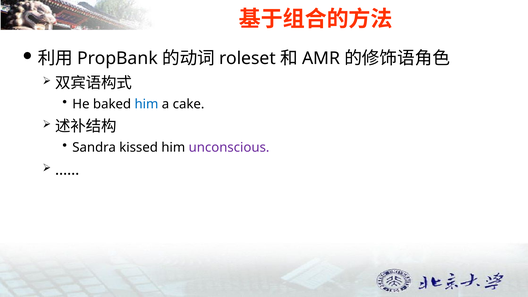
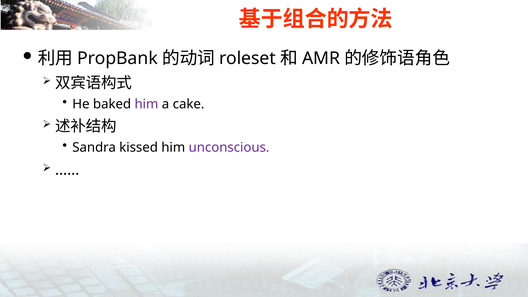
him colour: blue -> purple (146, 104)
